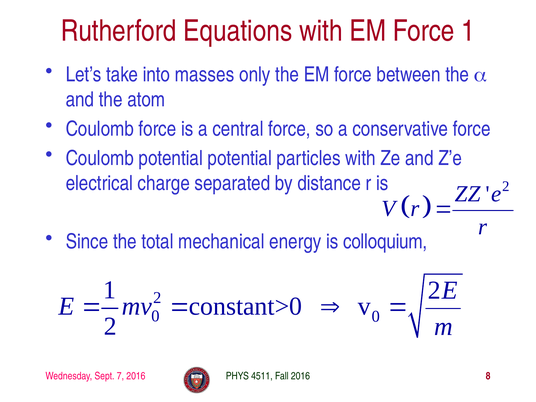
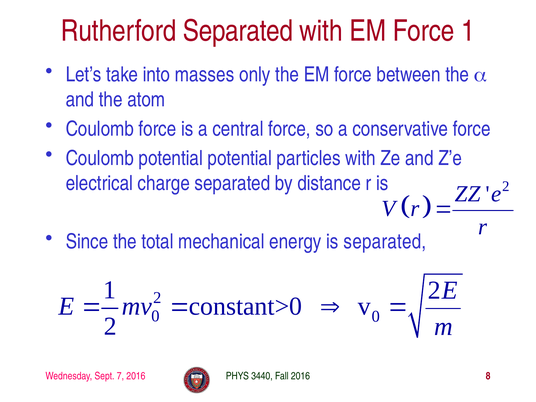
Rutherford Equations: Equations -> Separated (238, 31)
is colloquium: colloquium -> separated (385, 242)
4511: 4511 -> 3440 (262, 376)
